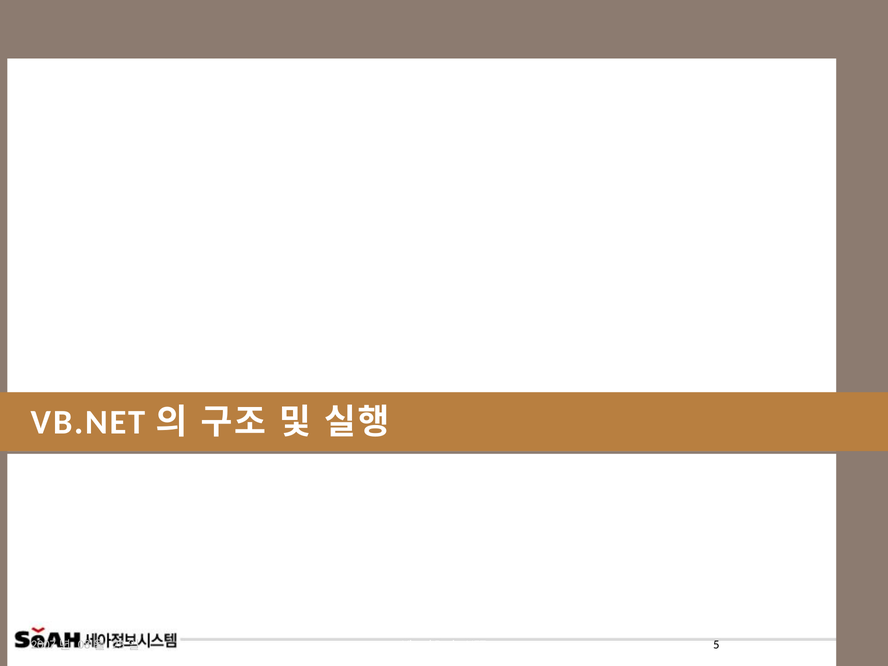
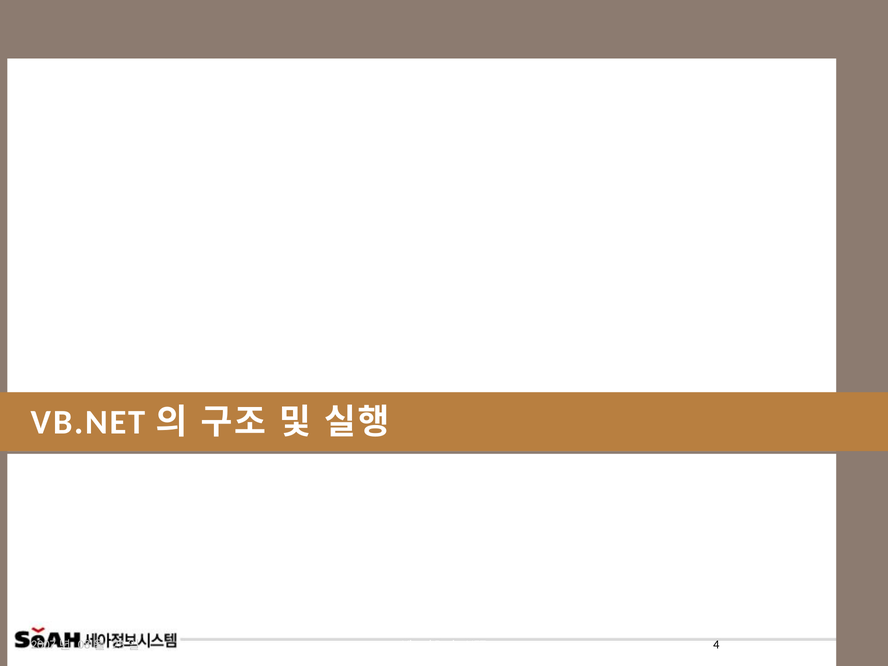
5: 5 -> 4 (716, 645)
